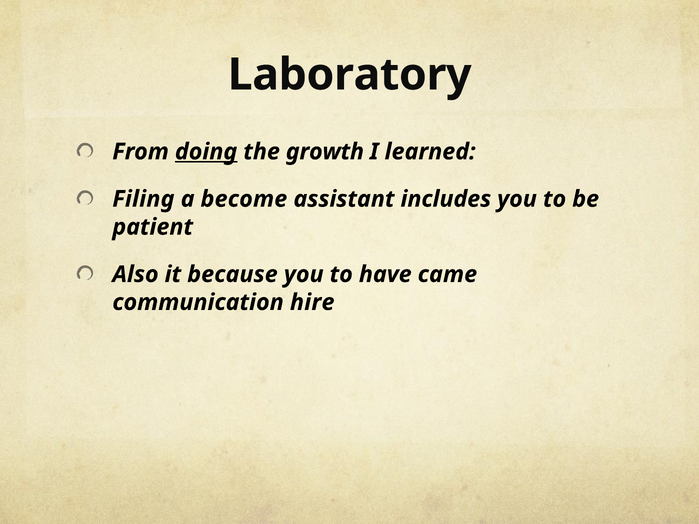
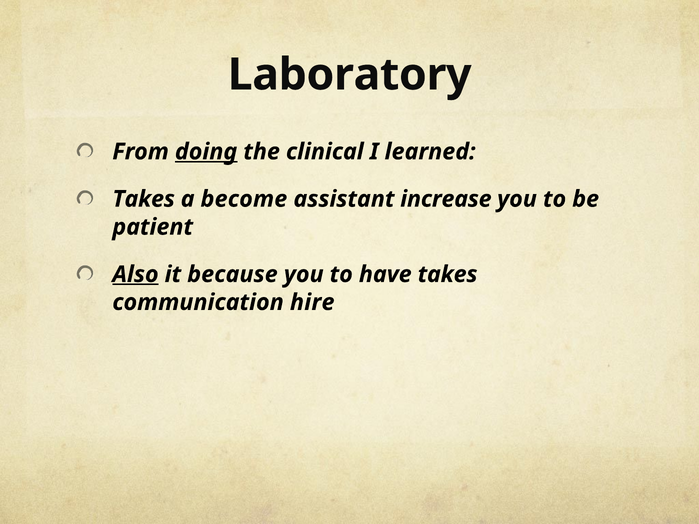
growth: growth -> clinical (325, 152)
Filing: Filing -> Takes (144, 199)
includes: includes -> increase (446, 199)
Also underline: none -> present (135, 274)
have came: came -> takes (448, 274)
